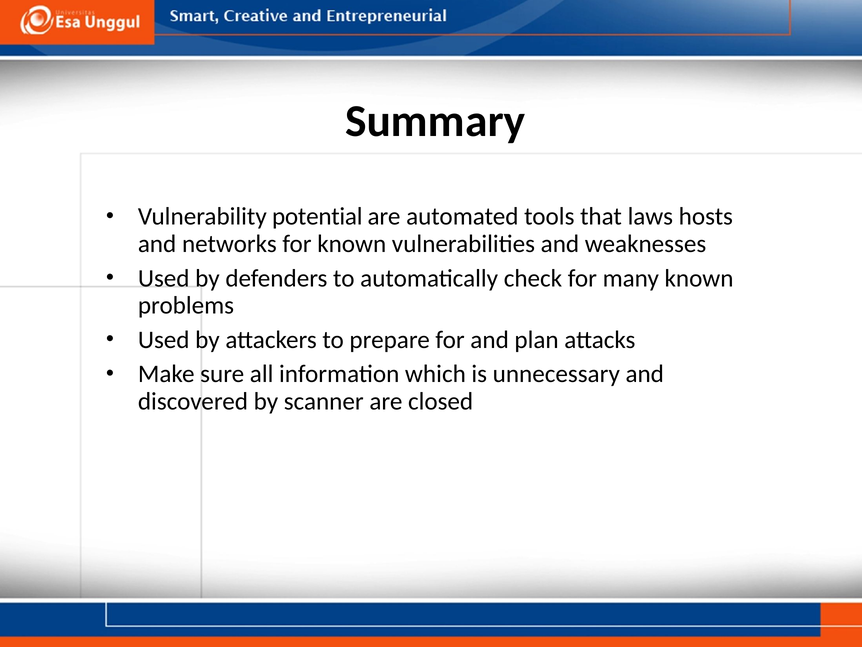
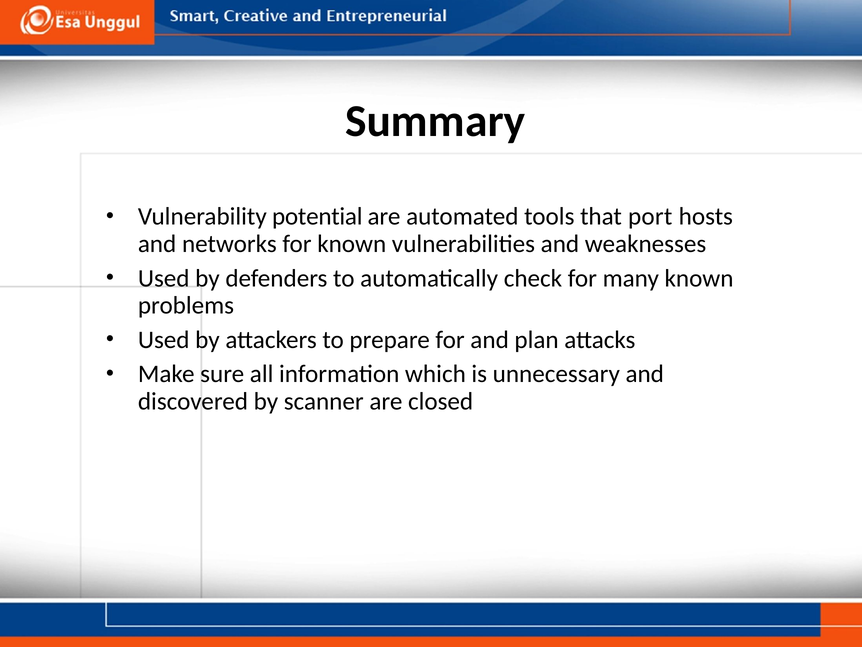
laws: laws -> port (650, 217)
